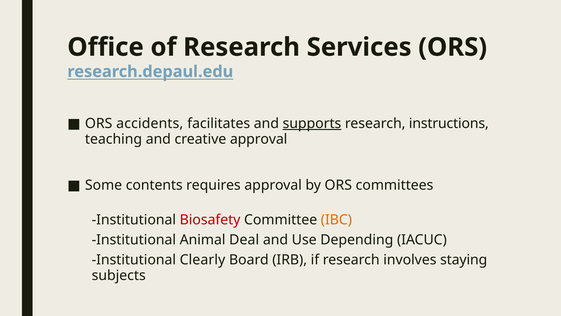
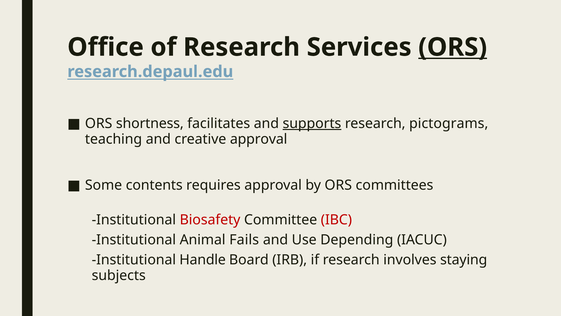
ORS underline: none -> present (453, 47)
accidents: accidents -> shortness (150, 123)
instructions: instructions -> pictograms (449, 123)
IBC colour: orange -> red (336, 220)
Deal: Deal -> Fails (244, 240)
Clearly: Clearly -> Handle (203, 259)
